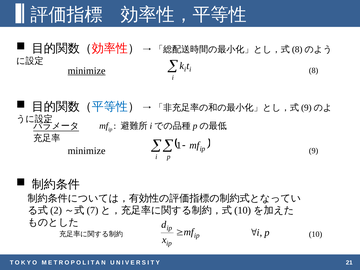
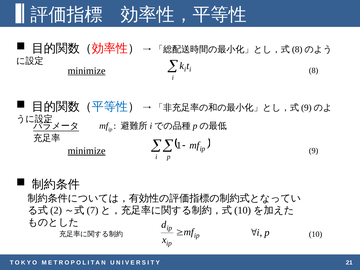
minimize underline: none -> present (87, 151)
